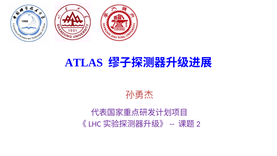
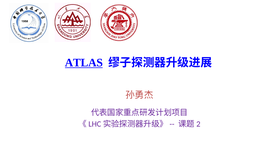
ATLAS underline: none -> present (84, 63)
